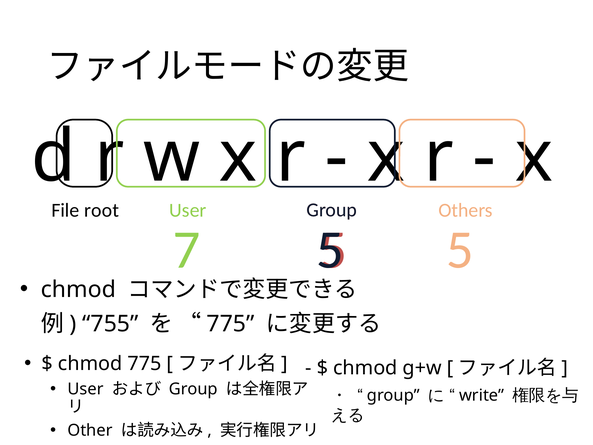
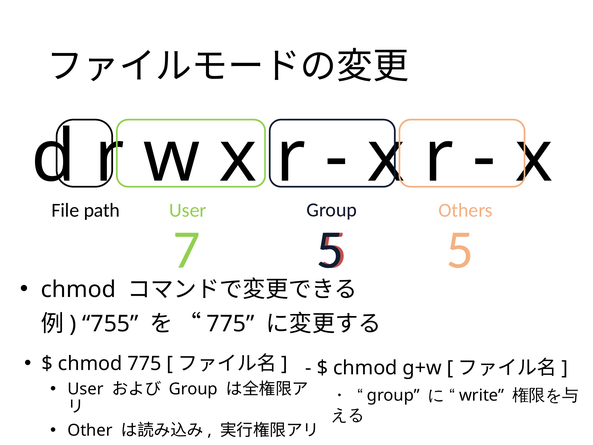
root: root -> path (102, 210)
